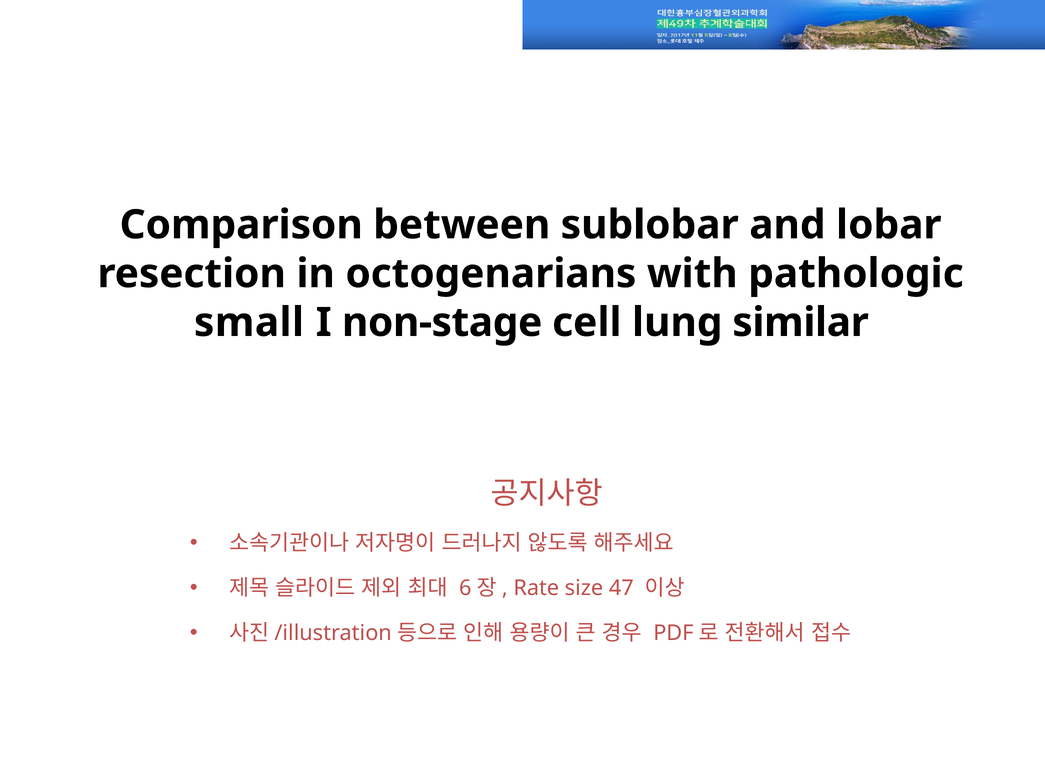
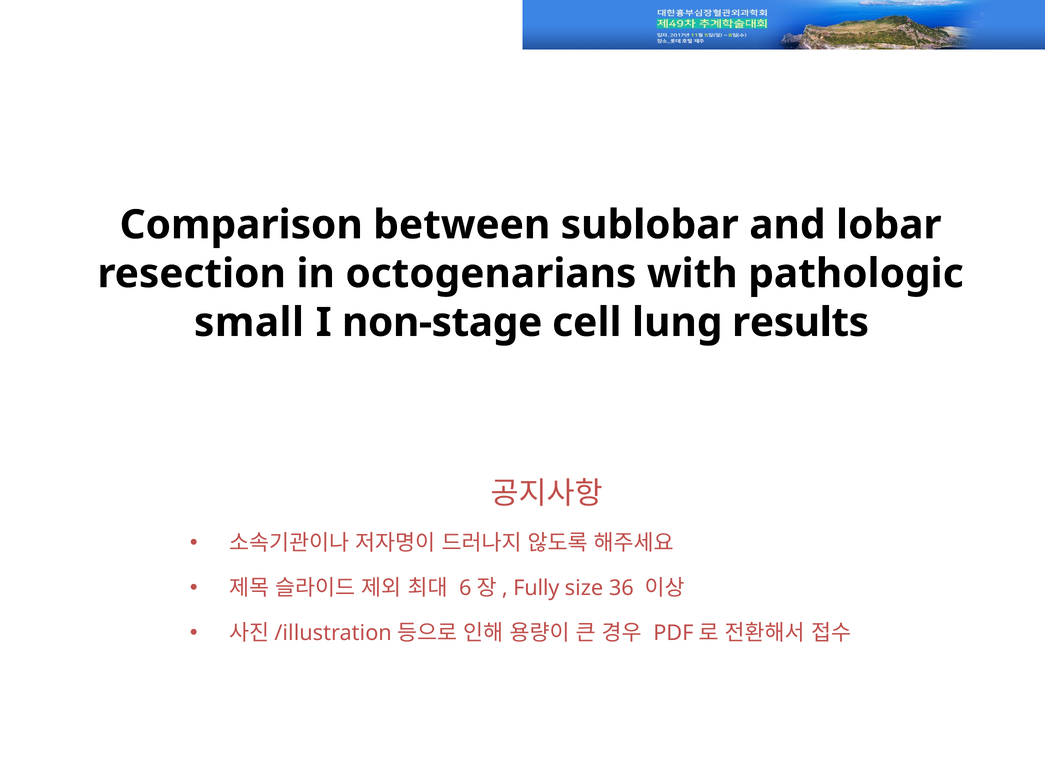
similar: similar -> results (801, 322)
Rate: Rate -> Fully (536, 588)
47: 47 -> 36 (621, 588)
